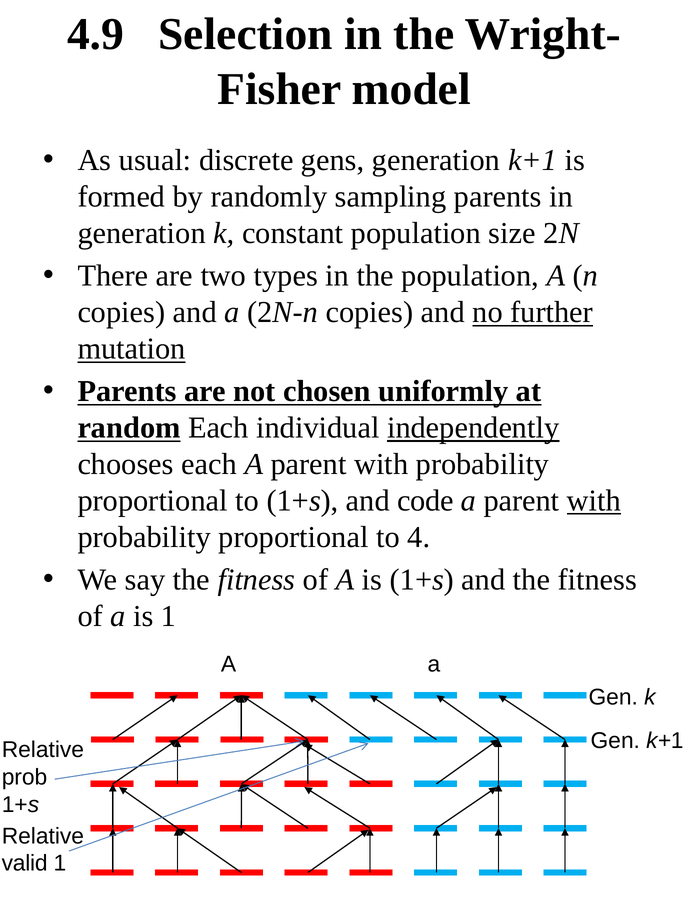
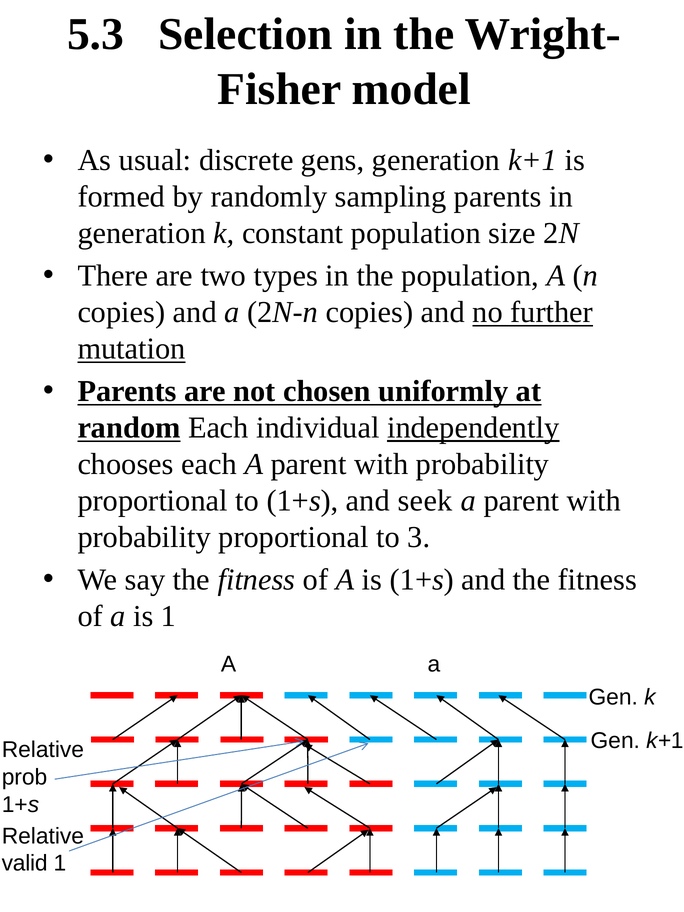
4.9: 4.9 -> 5.3 (96, 34)
code: code -> seek (425, 501)
with underline: present -> none (594, 501)
4: 4 -> 3 (419, 537)
